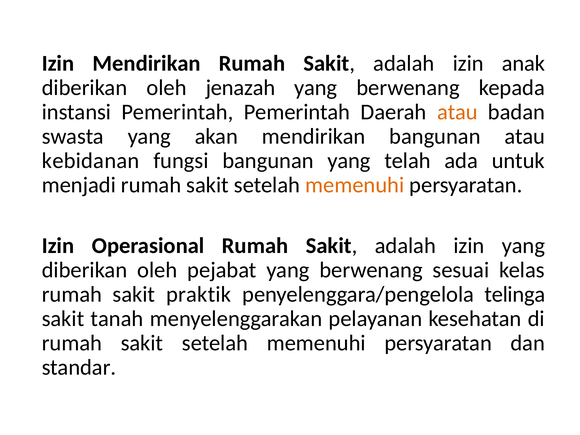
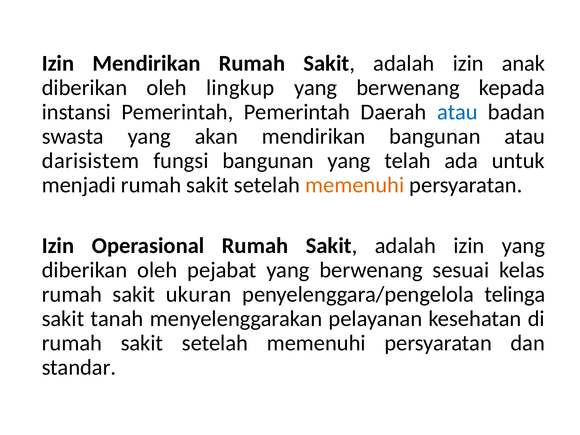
jenazah: jenazah -> lingkup (240, 88)
atau colour: orange -> blue (457, 112)
kebidanan: kebidanan -> darisistem (91, 161)
praktik: praktik -> ukuran (199, 294)
